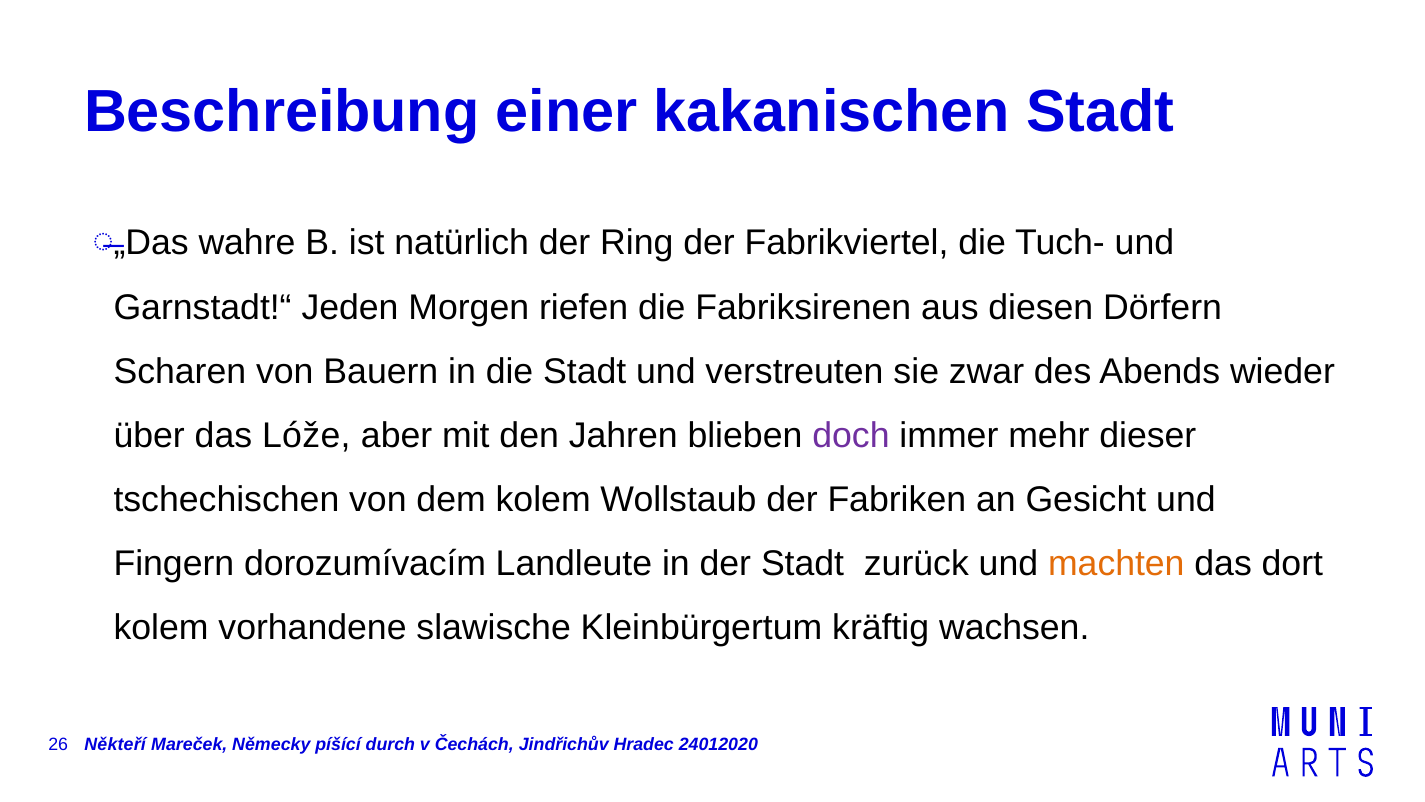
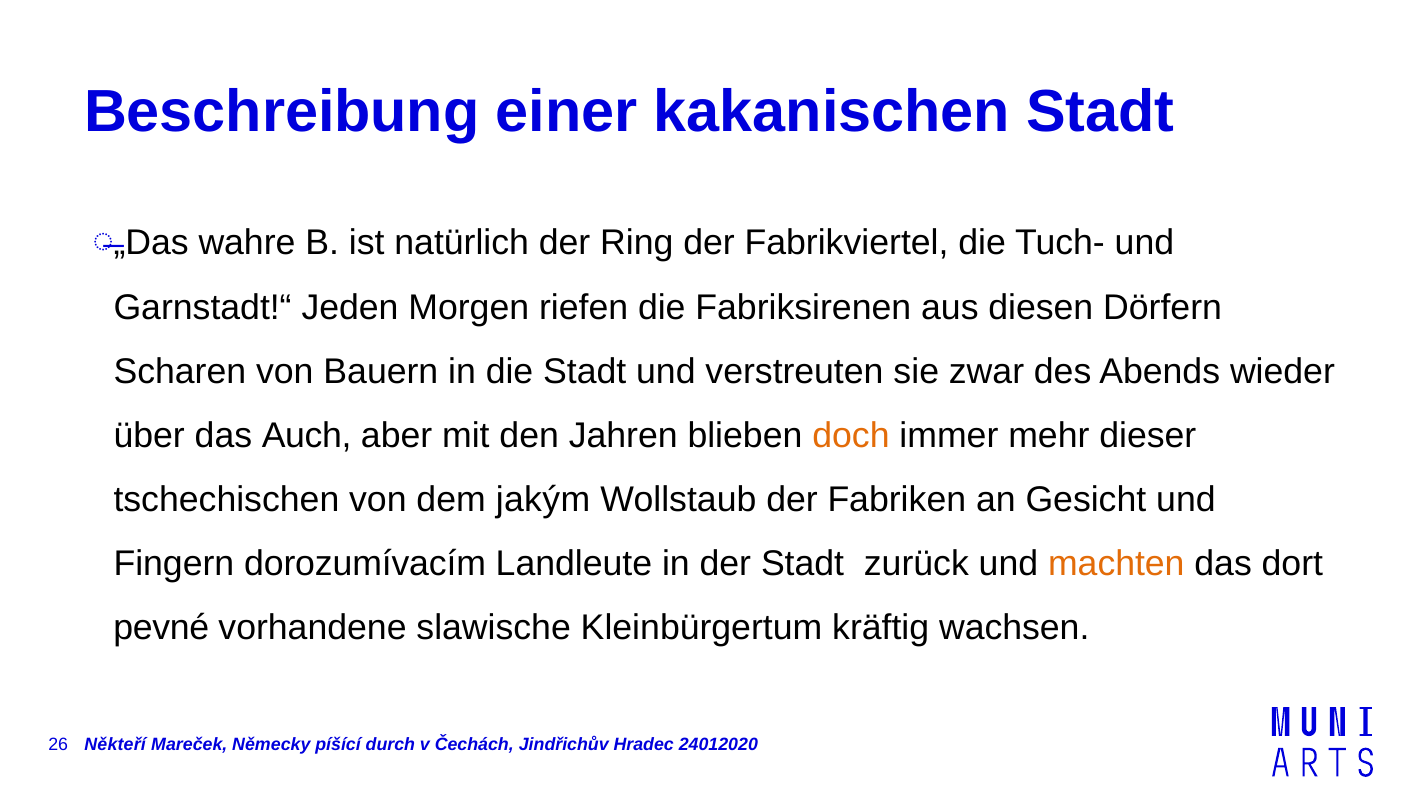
Lóže: Lóže -> Auch (307, 435)
doch colour: purple -> orange (851, 435)
dem kolem: kolem -> jakým (543, 500)
kolem: kolem -> pevné (161, 628)
